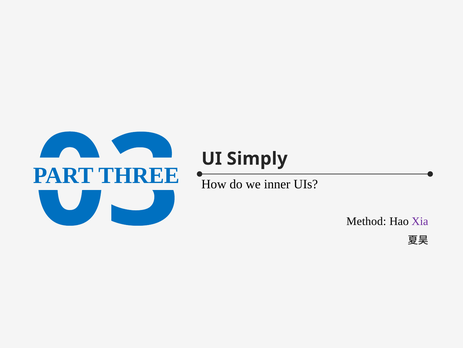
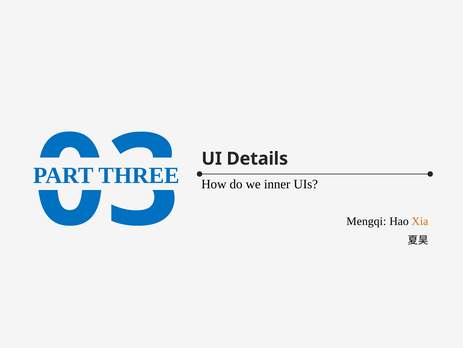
Simply: Simply -> Details (257, 158)
Method: Method -> Mengqi (366, 221)
Xia colour: purple -> orange (420, 221)
